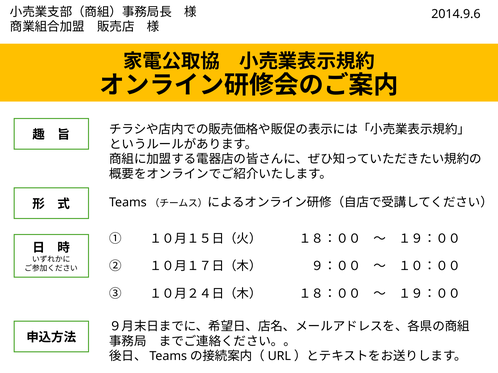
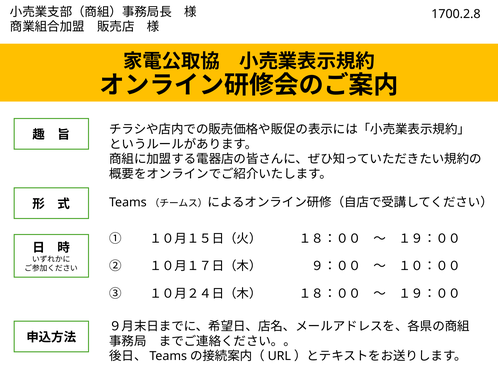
2014.9.6: 2014.9.6 -> 1700.2.8 (456, 14)
